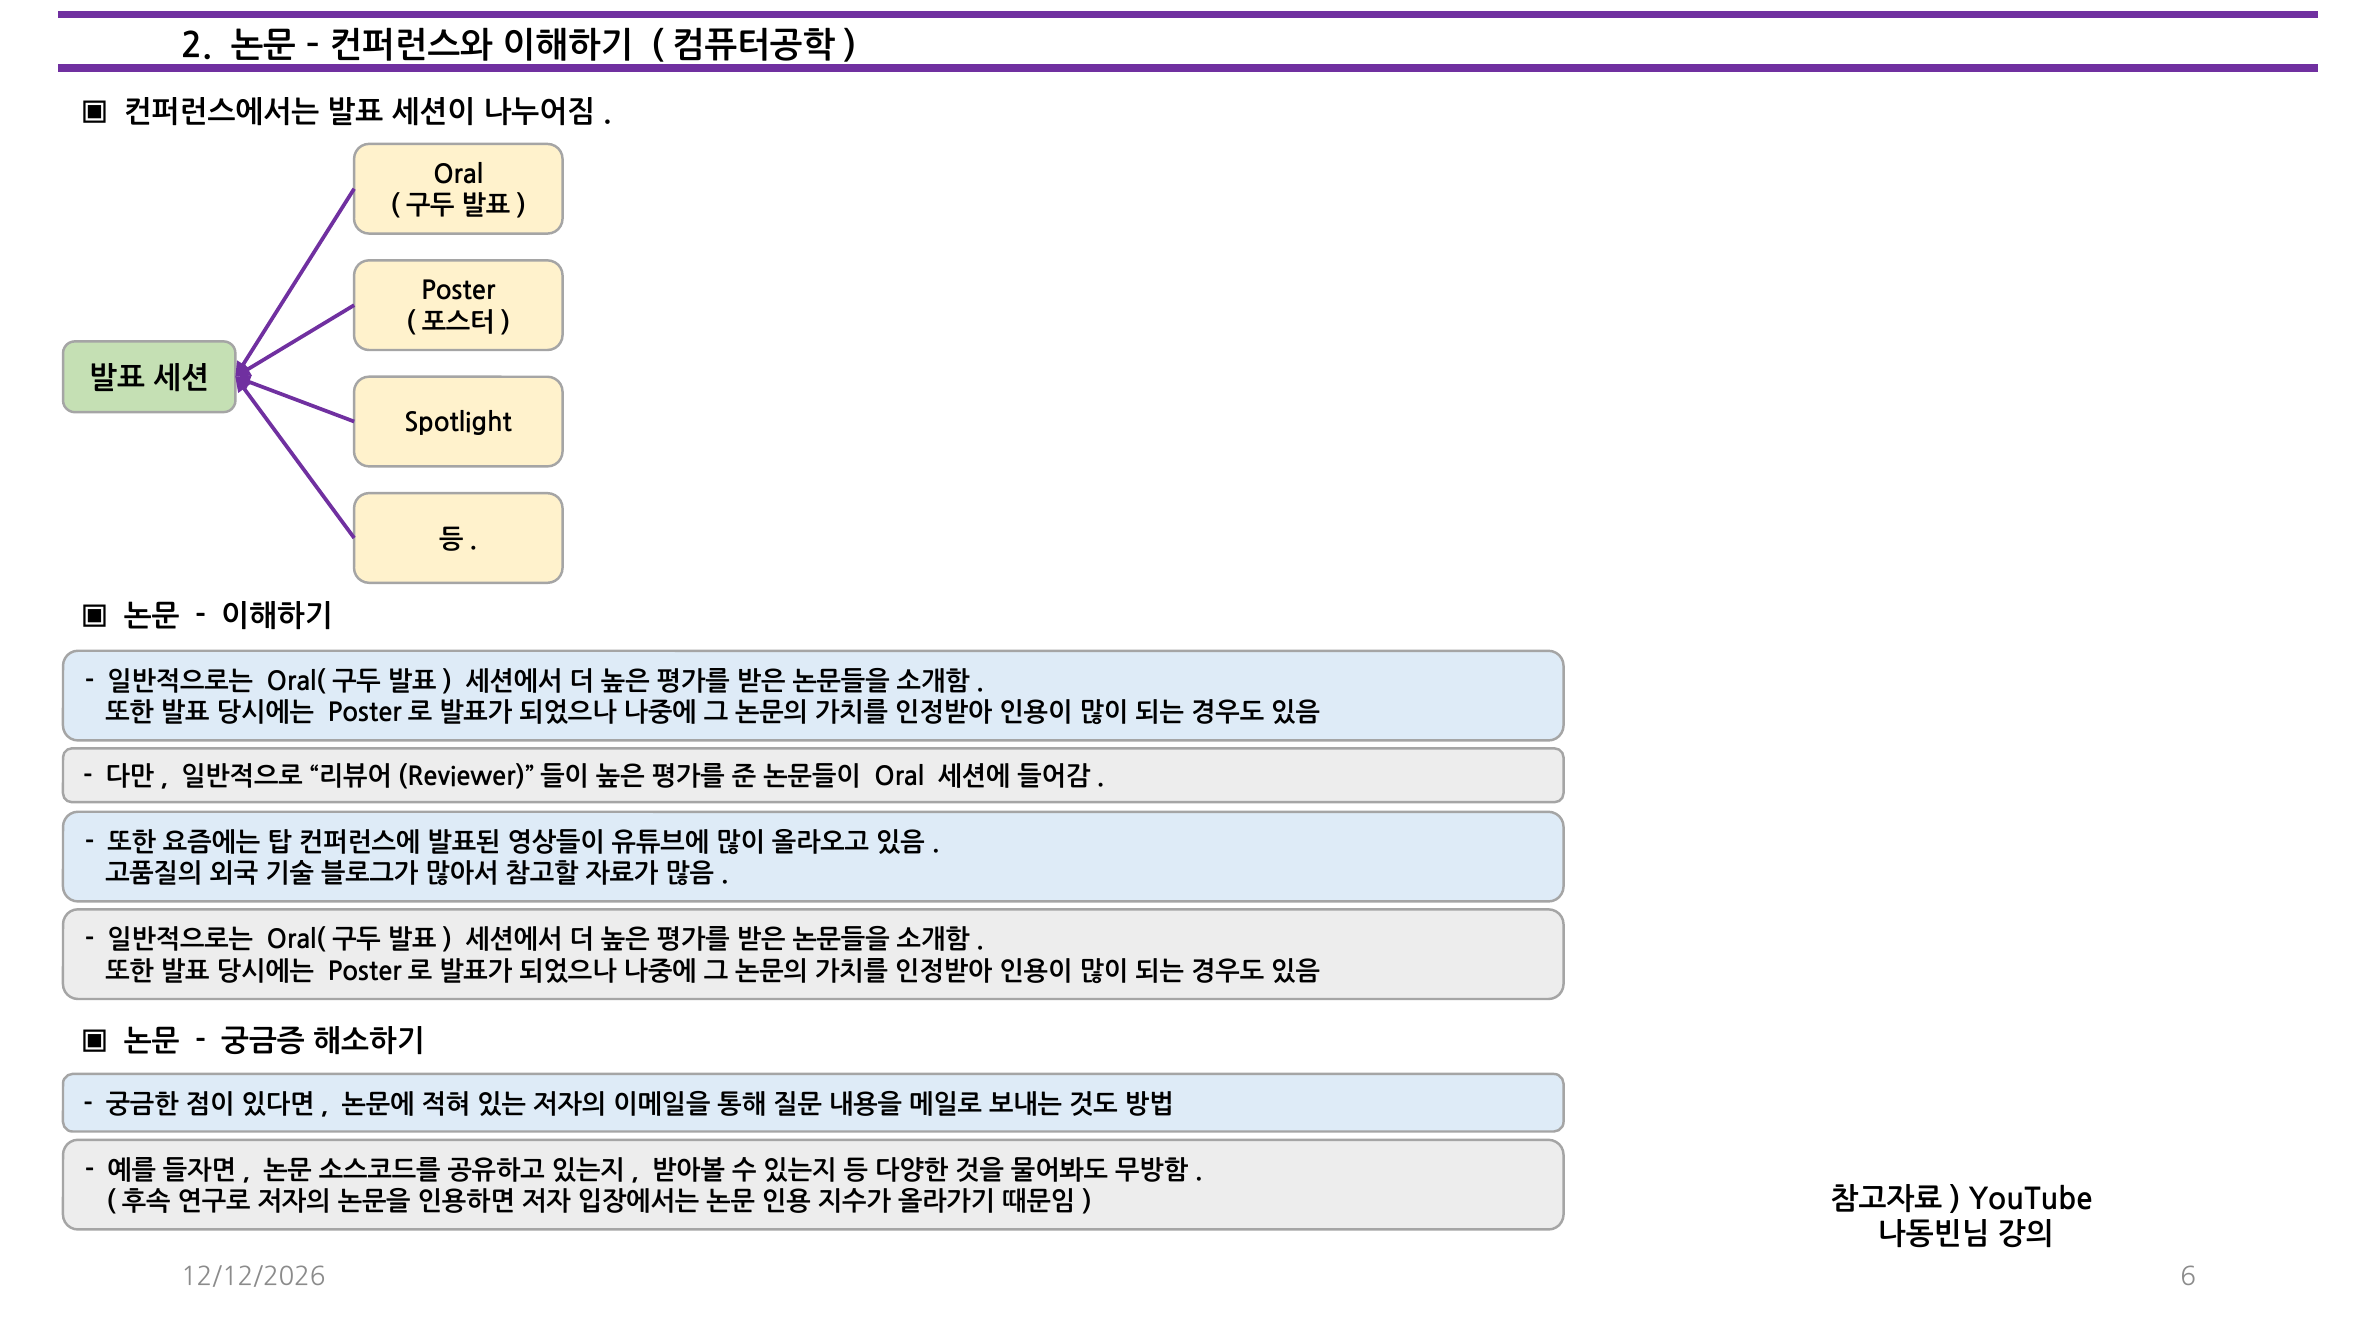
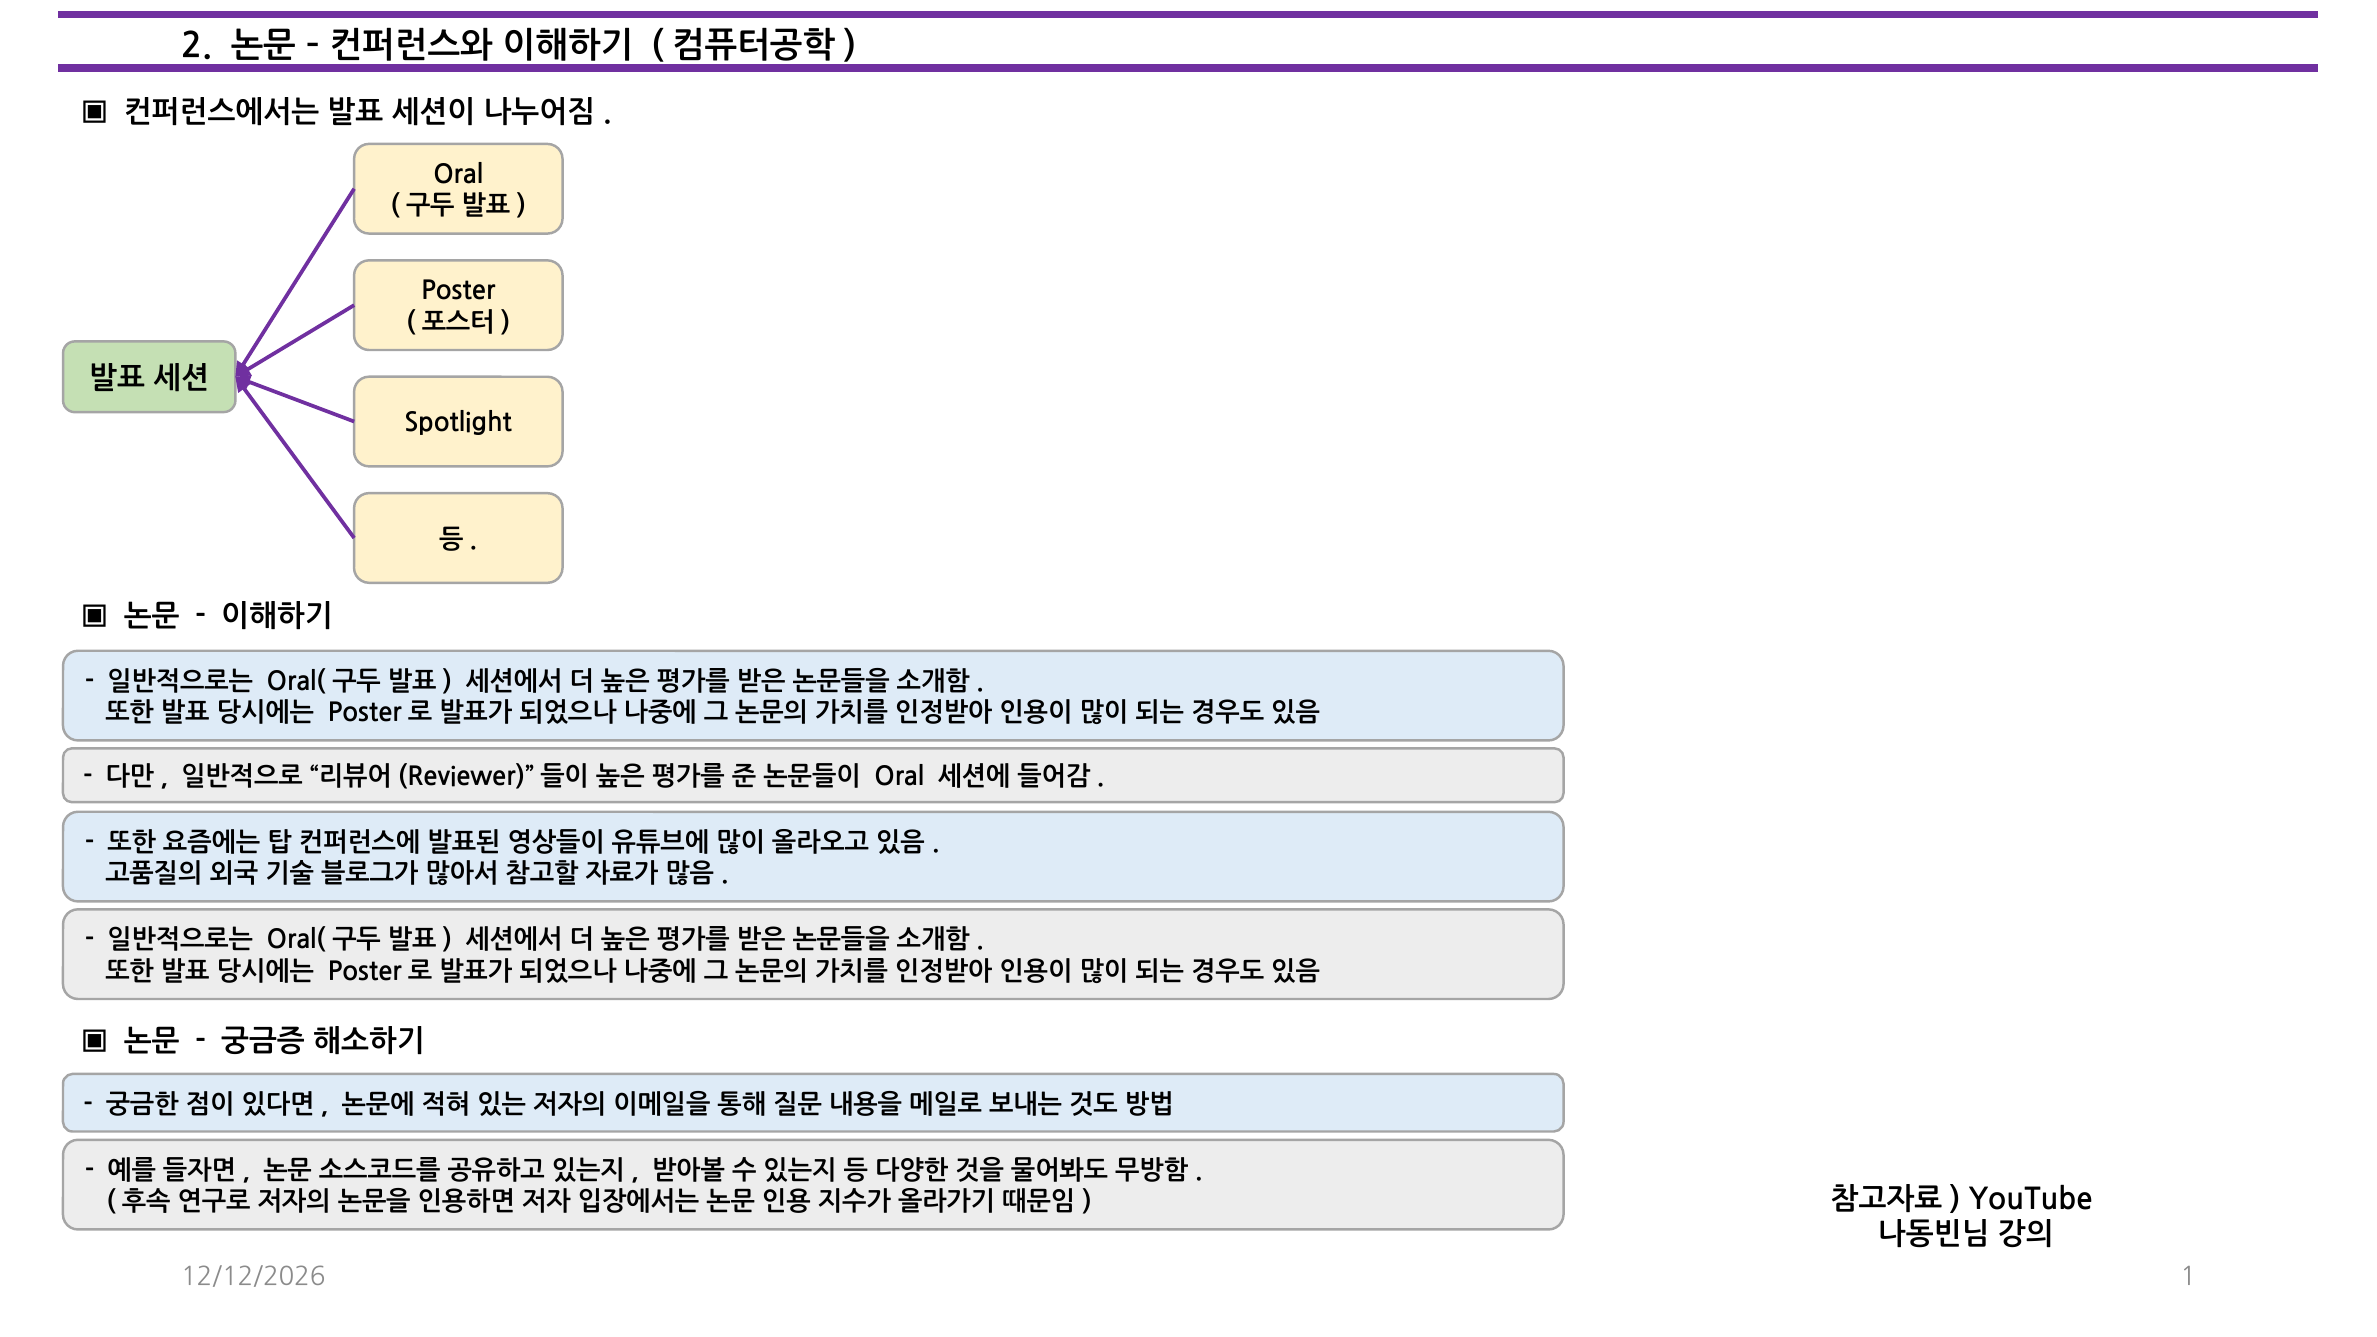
6: 6 -> 1 (2188, 1277)
